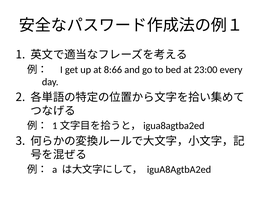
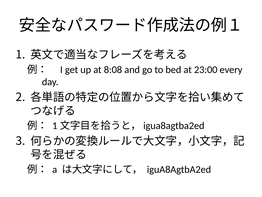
8:66: 8:66 -> 8:08 (113, 70)
